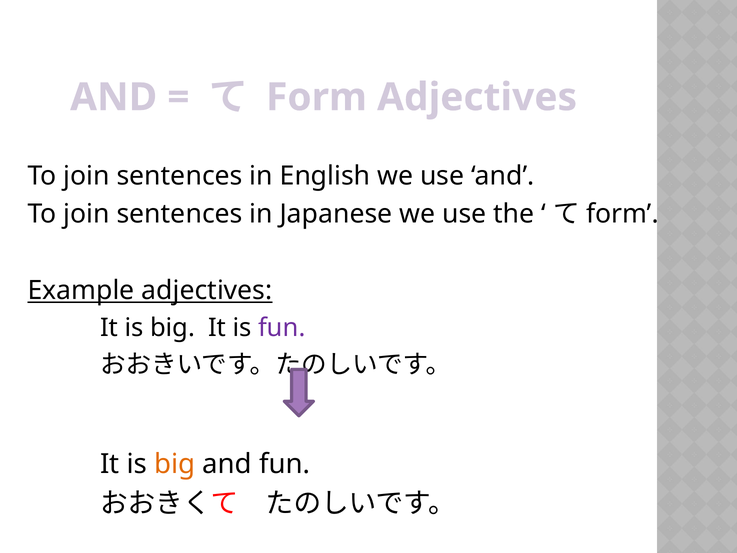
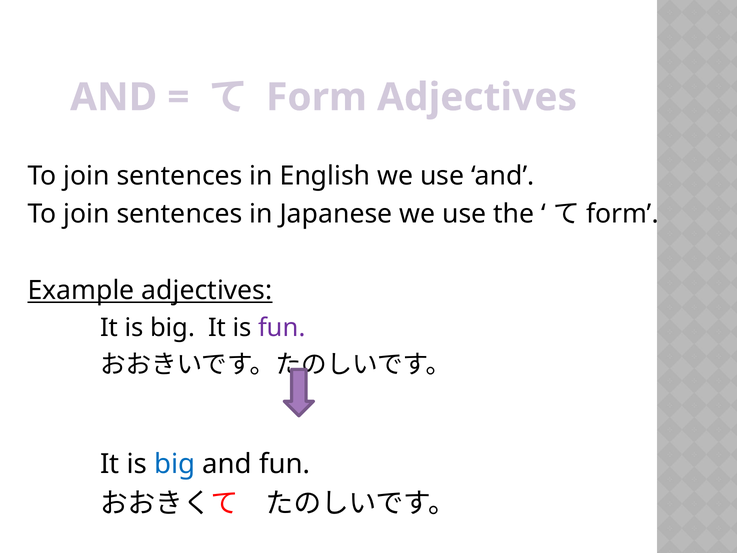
big colour: orange -> blue (175, 464)
